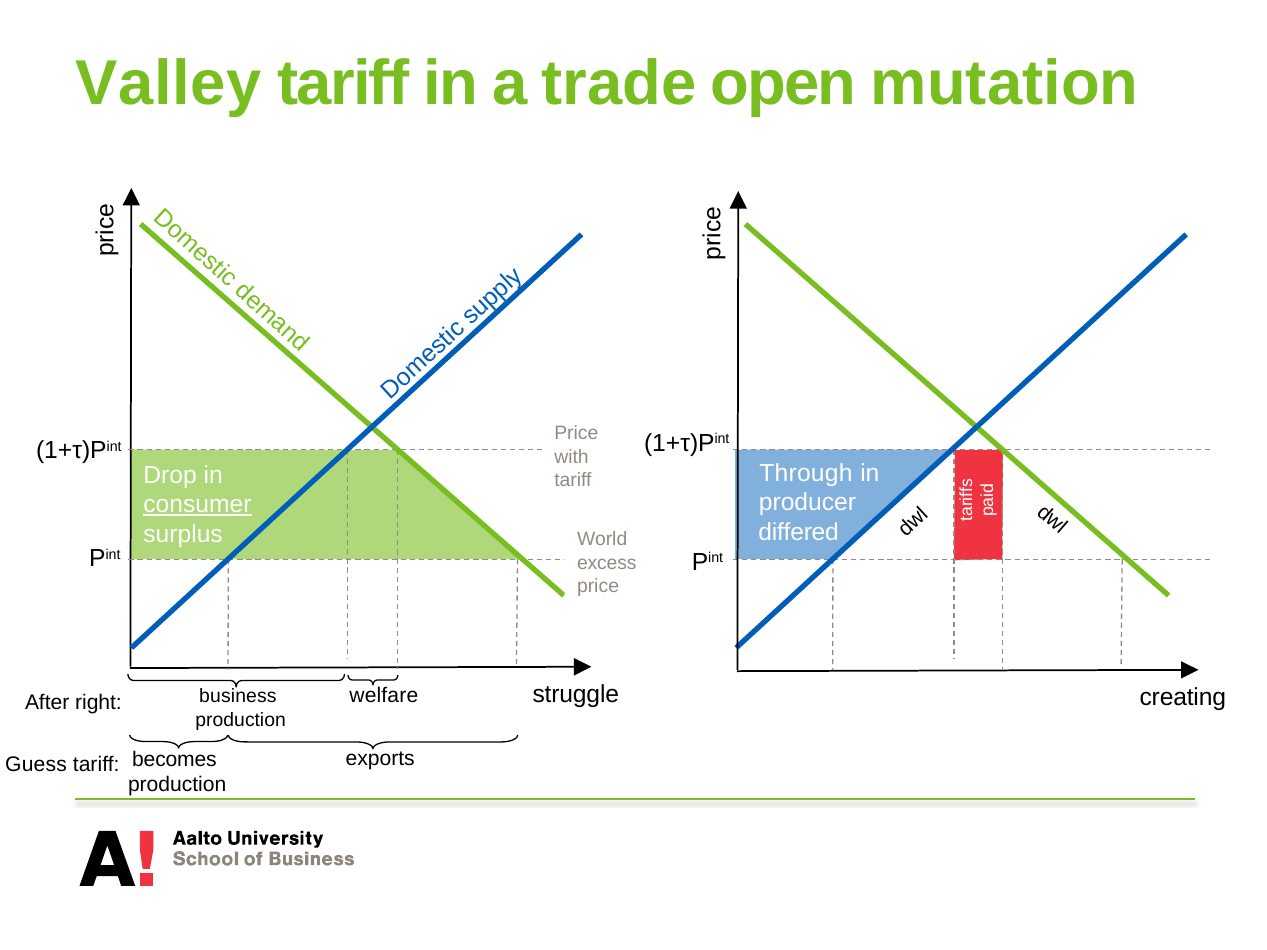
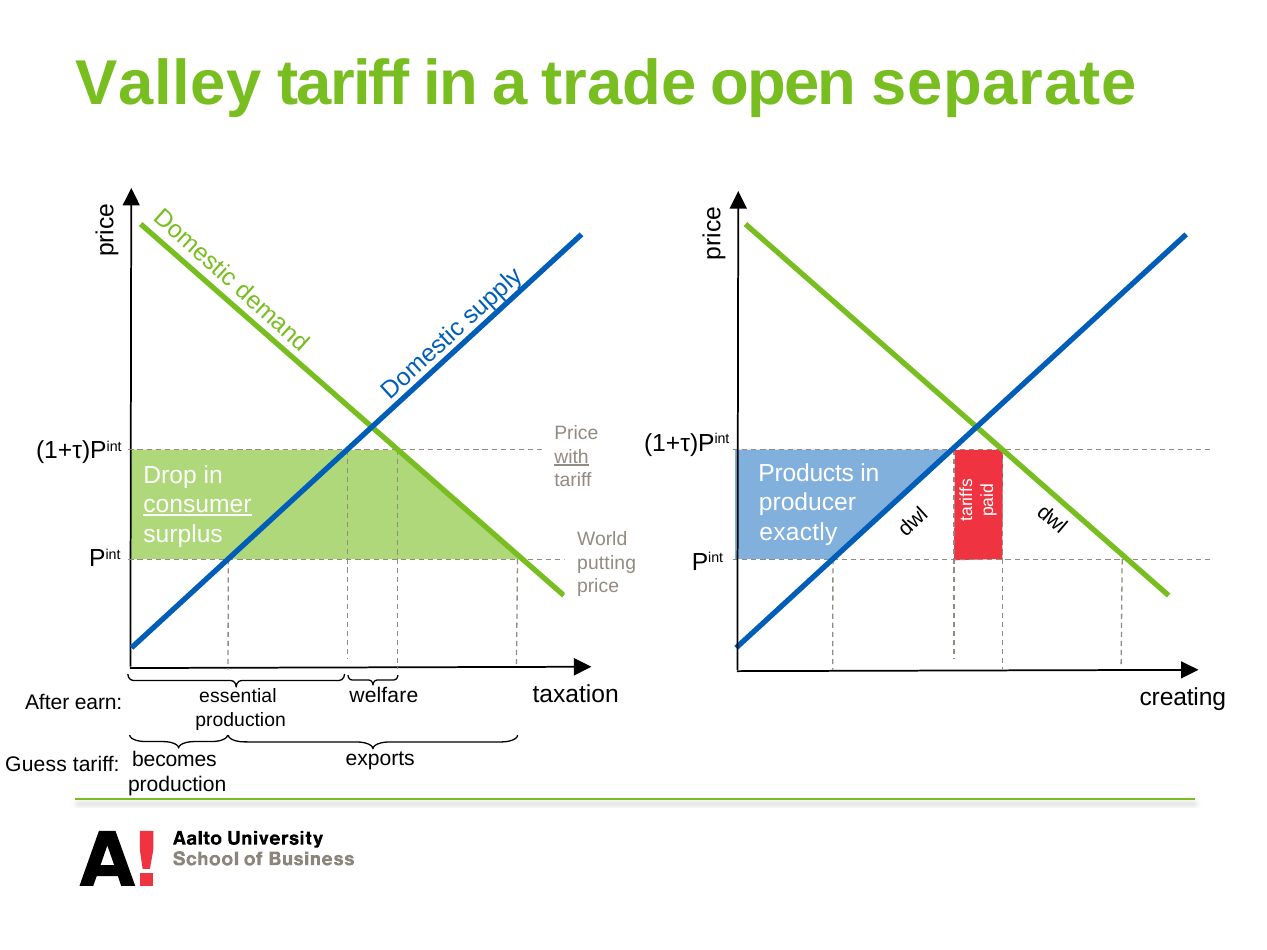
mutation: mutation -> separate (1004, 84)
with underline: none -> present (572, 457)
Through: Through -> Products (806, 473)
differed: differed -> exactly (798, 532)
excess: excess -> putting (607, 563)
struggle: struggle -> taxation (576, 695)
business: business -> essential (238, 697)
right: right -> earn (99, 703)
